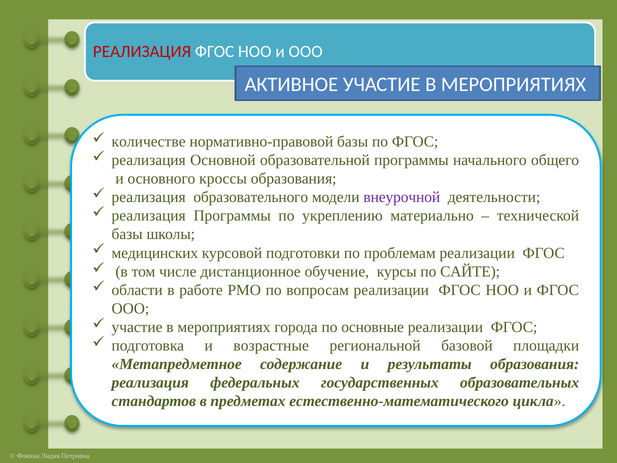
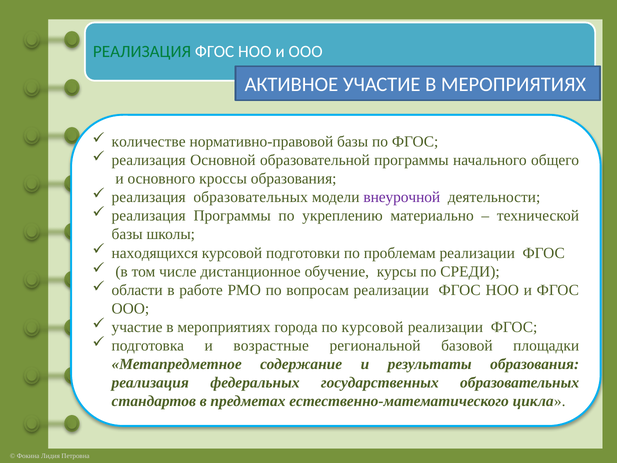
РЕАЛИЗАЦИЯ colour: red -> green (142, 51)
реализация образовательного: образовательного -> образовательных (251, 197)
медицинских: медицинских -> находящихся (155, 253)
САЙТЕ: САЙТЕ -> СРЕДИ (470, 271)
по основные: основные -> курсовой (373, 327)
